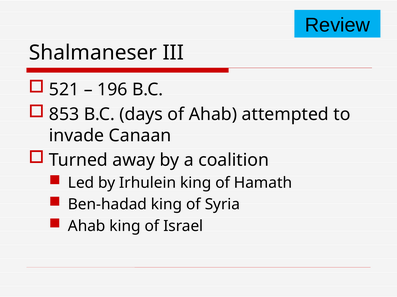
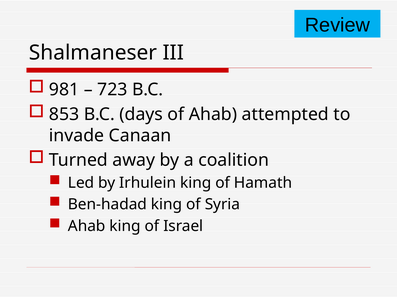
521: 521 -> 981 (64, 90)
196: 196 -> 723 (112, 90)
